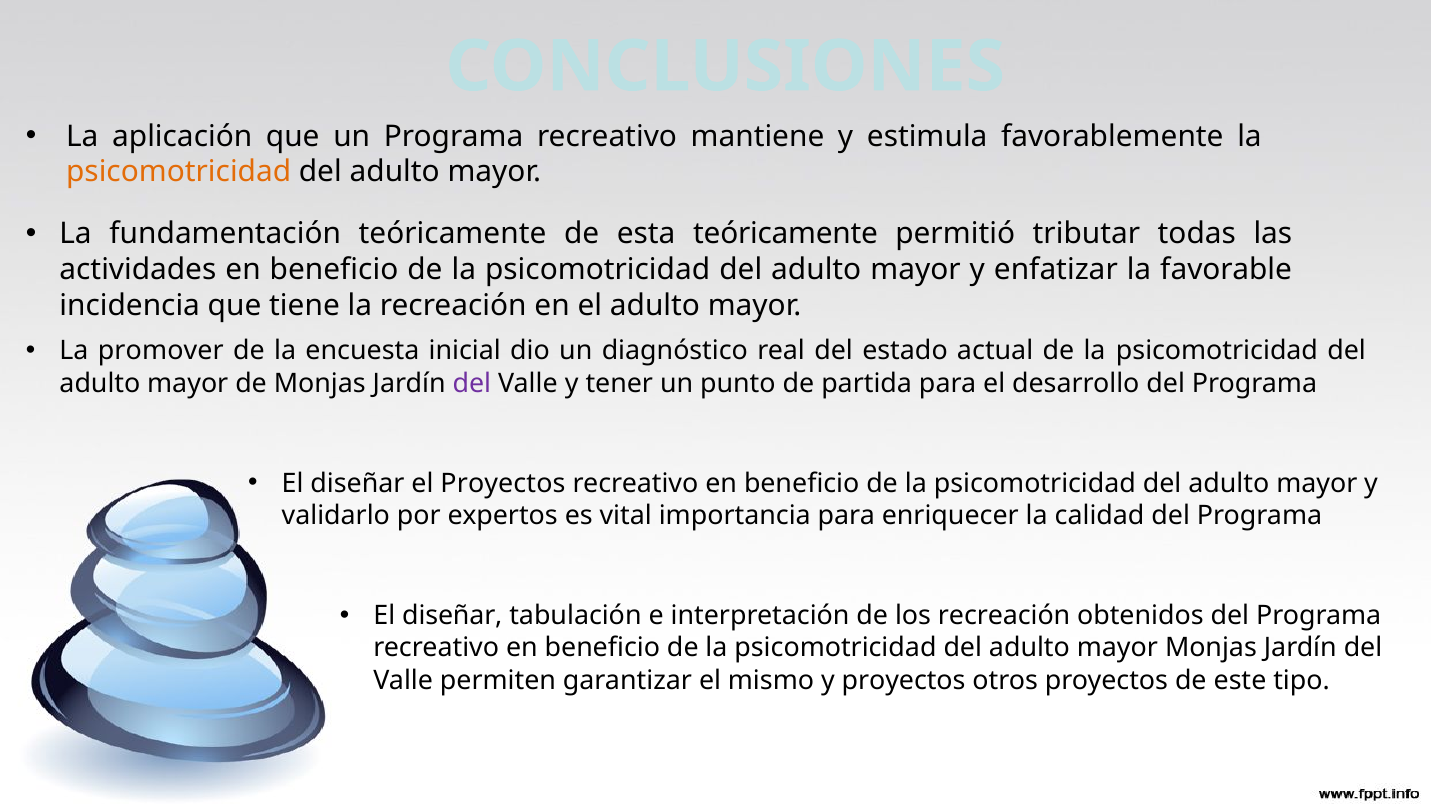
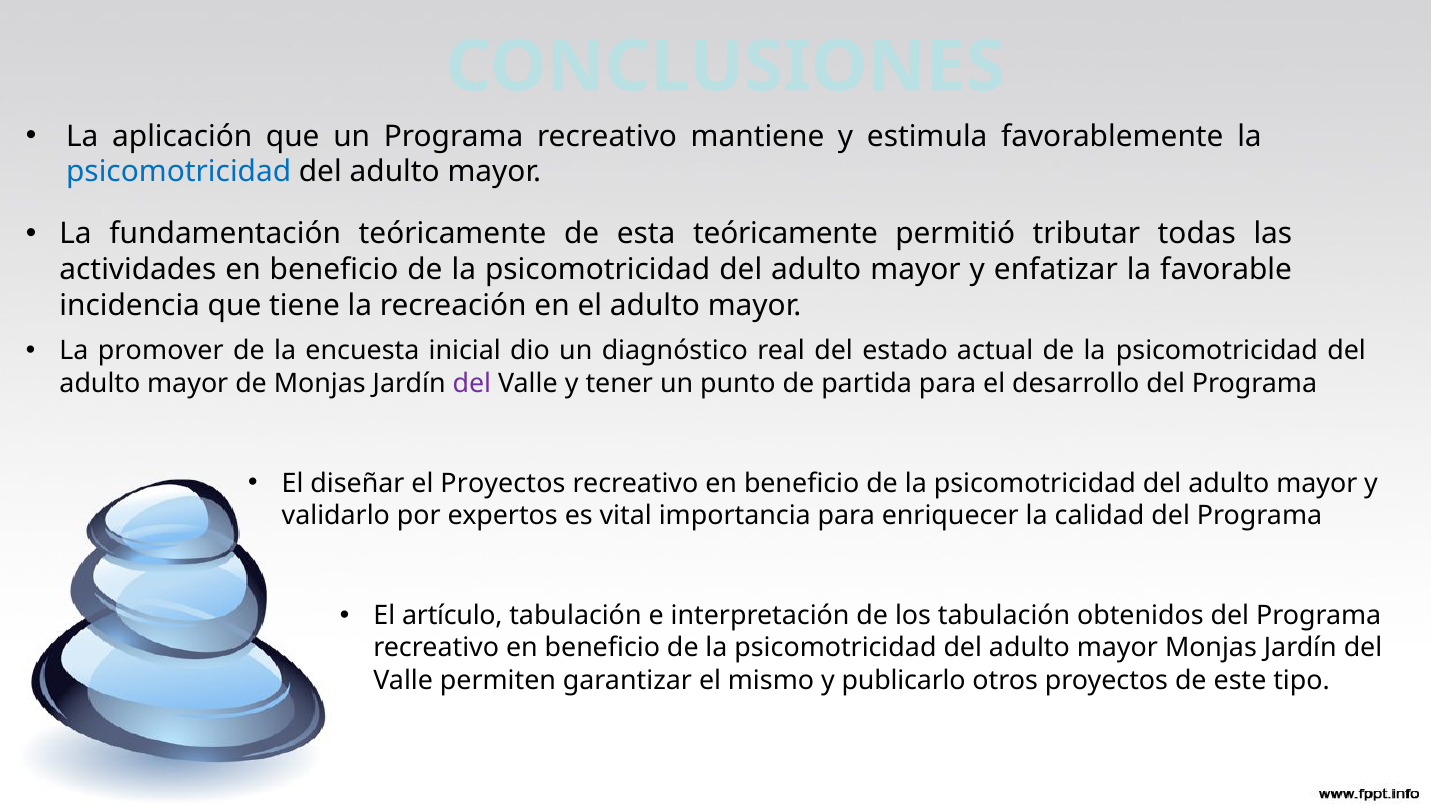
psicomotricidad colour: orange -> blue (179, 172)
diseñar: diseñar -> artículo (452, 616)
los recreación: recreación -> tabulación (1004, 616)
y proyectos: proyectos -> publicarlo (904, 680)
